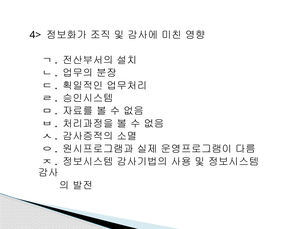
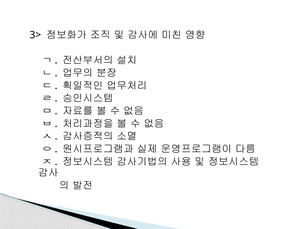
4>: 4> -> 3> (35, 35)
